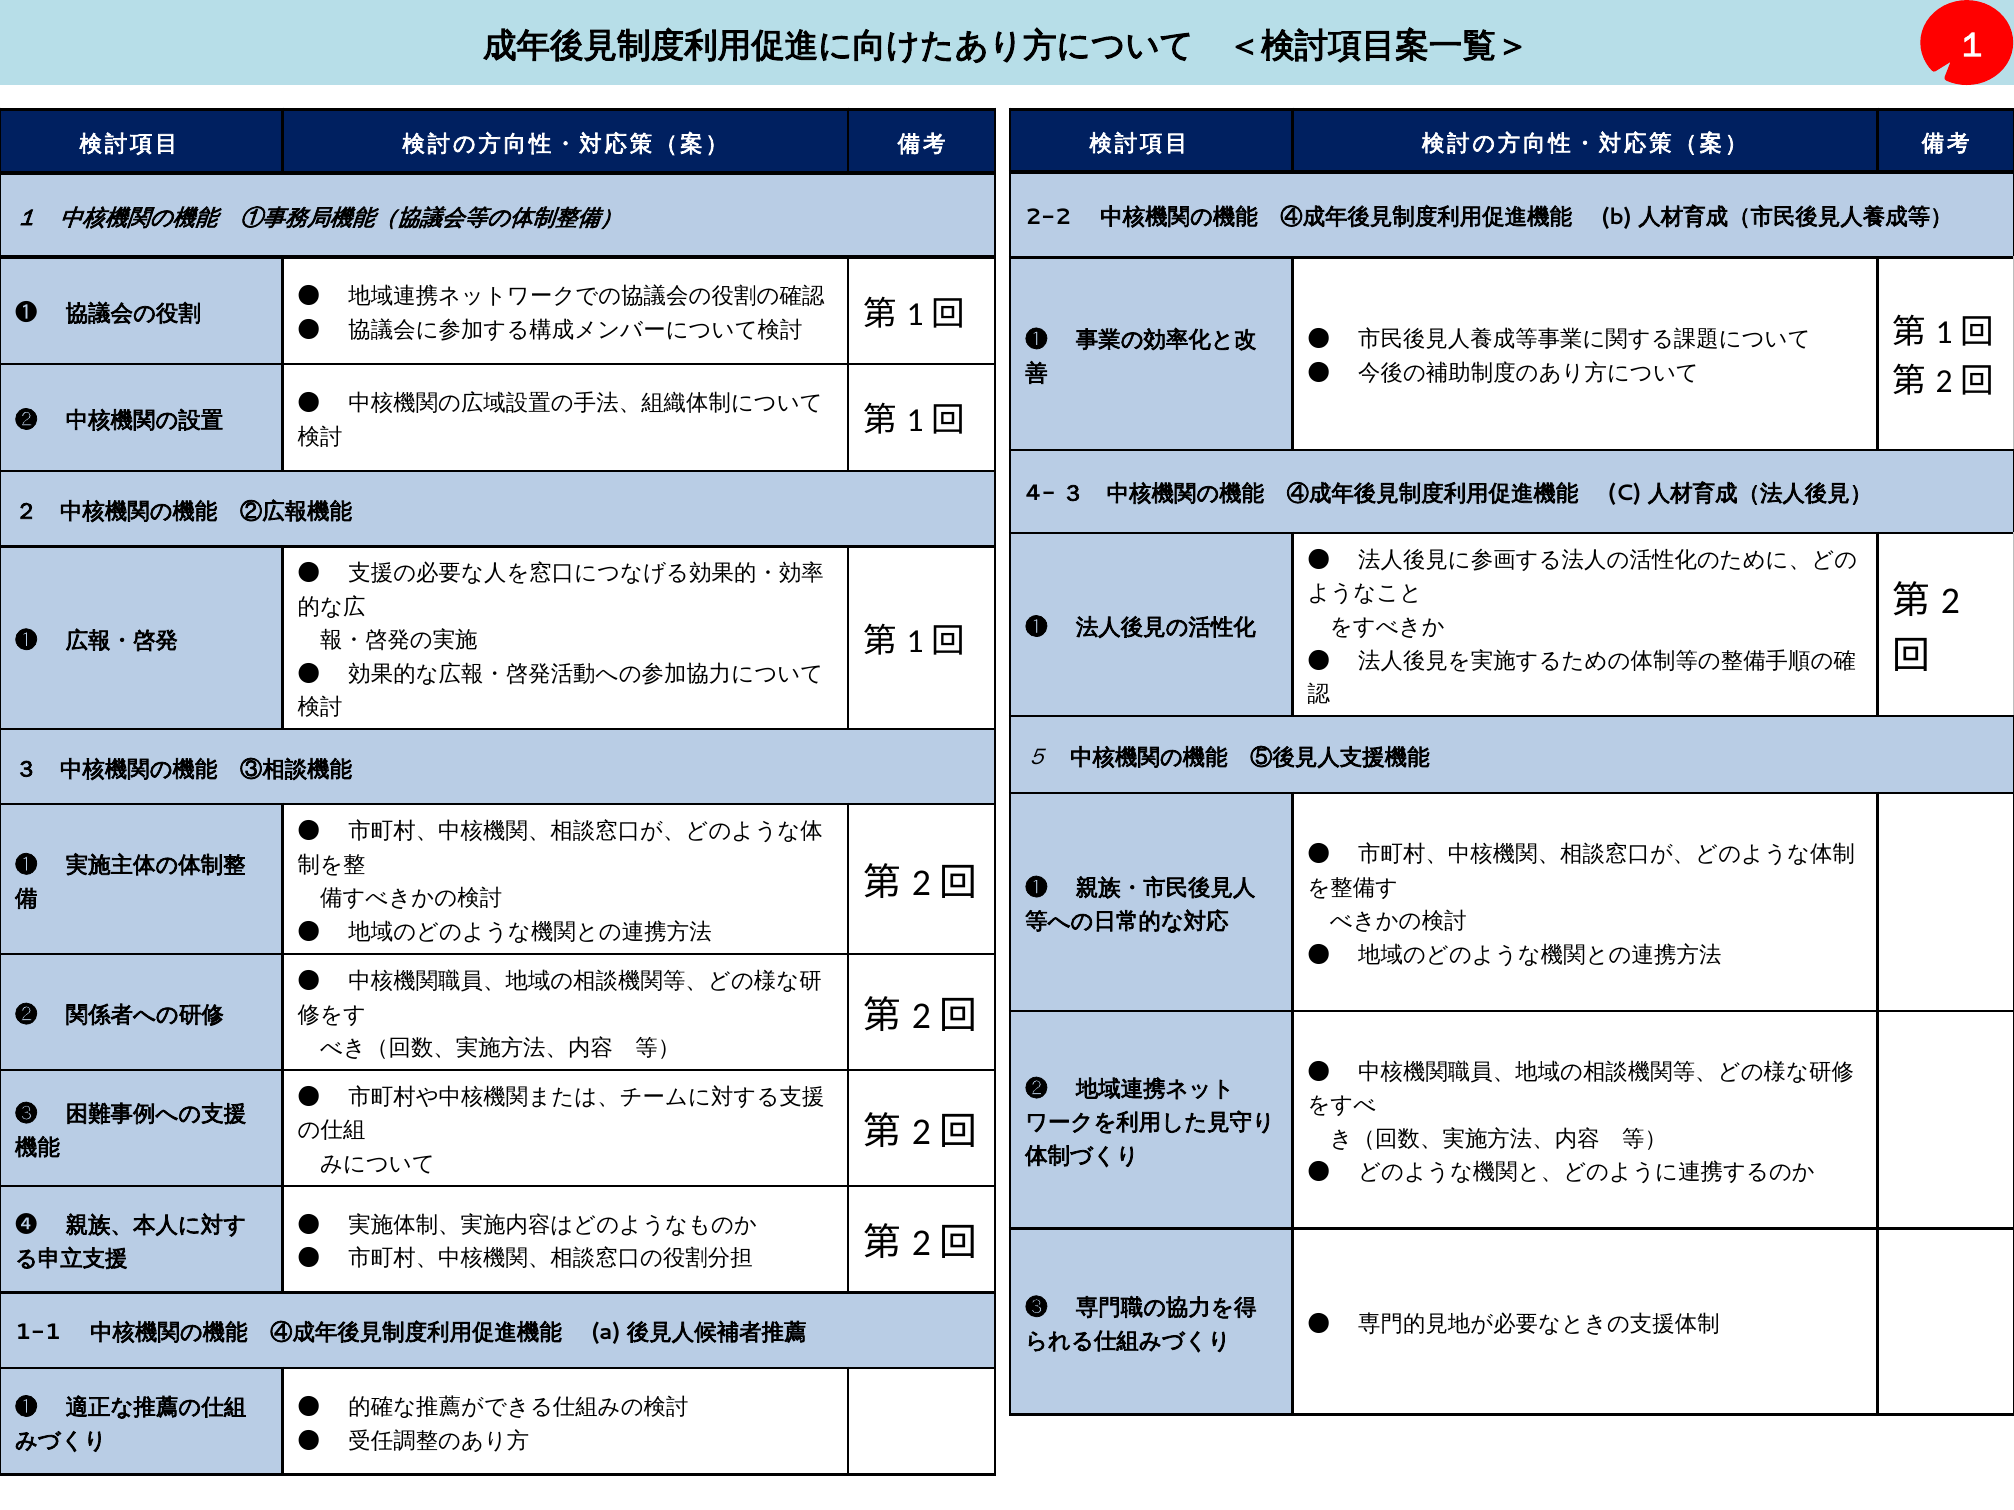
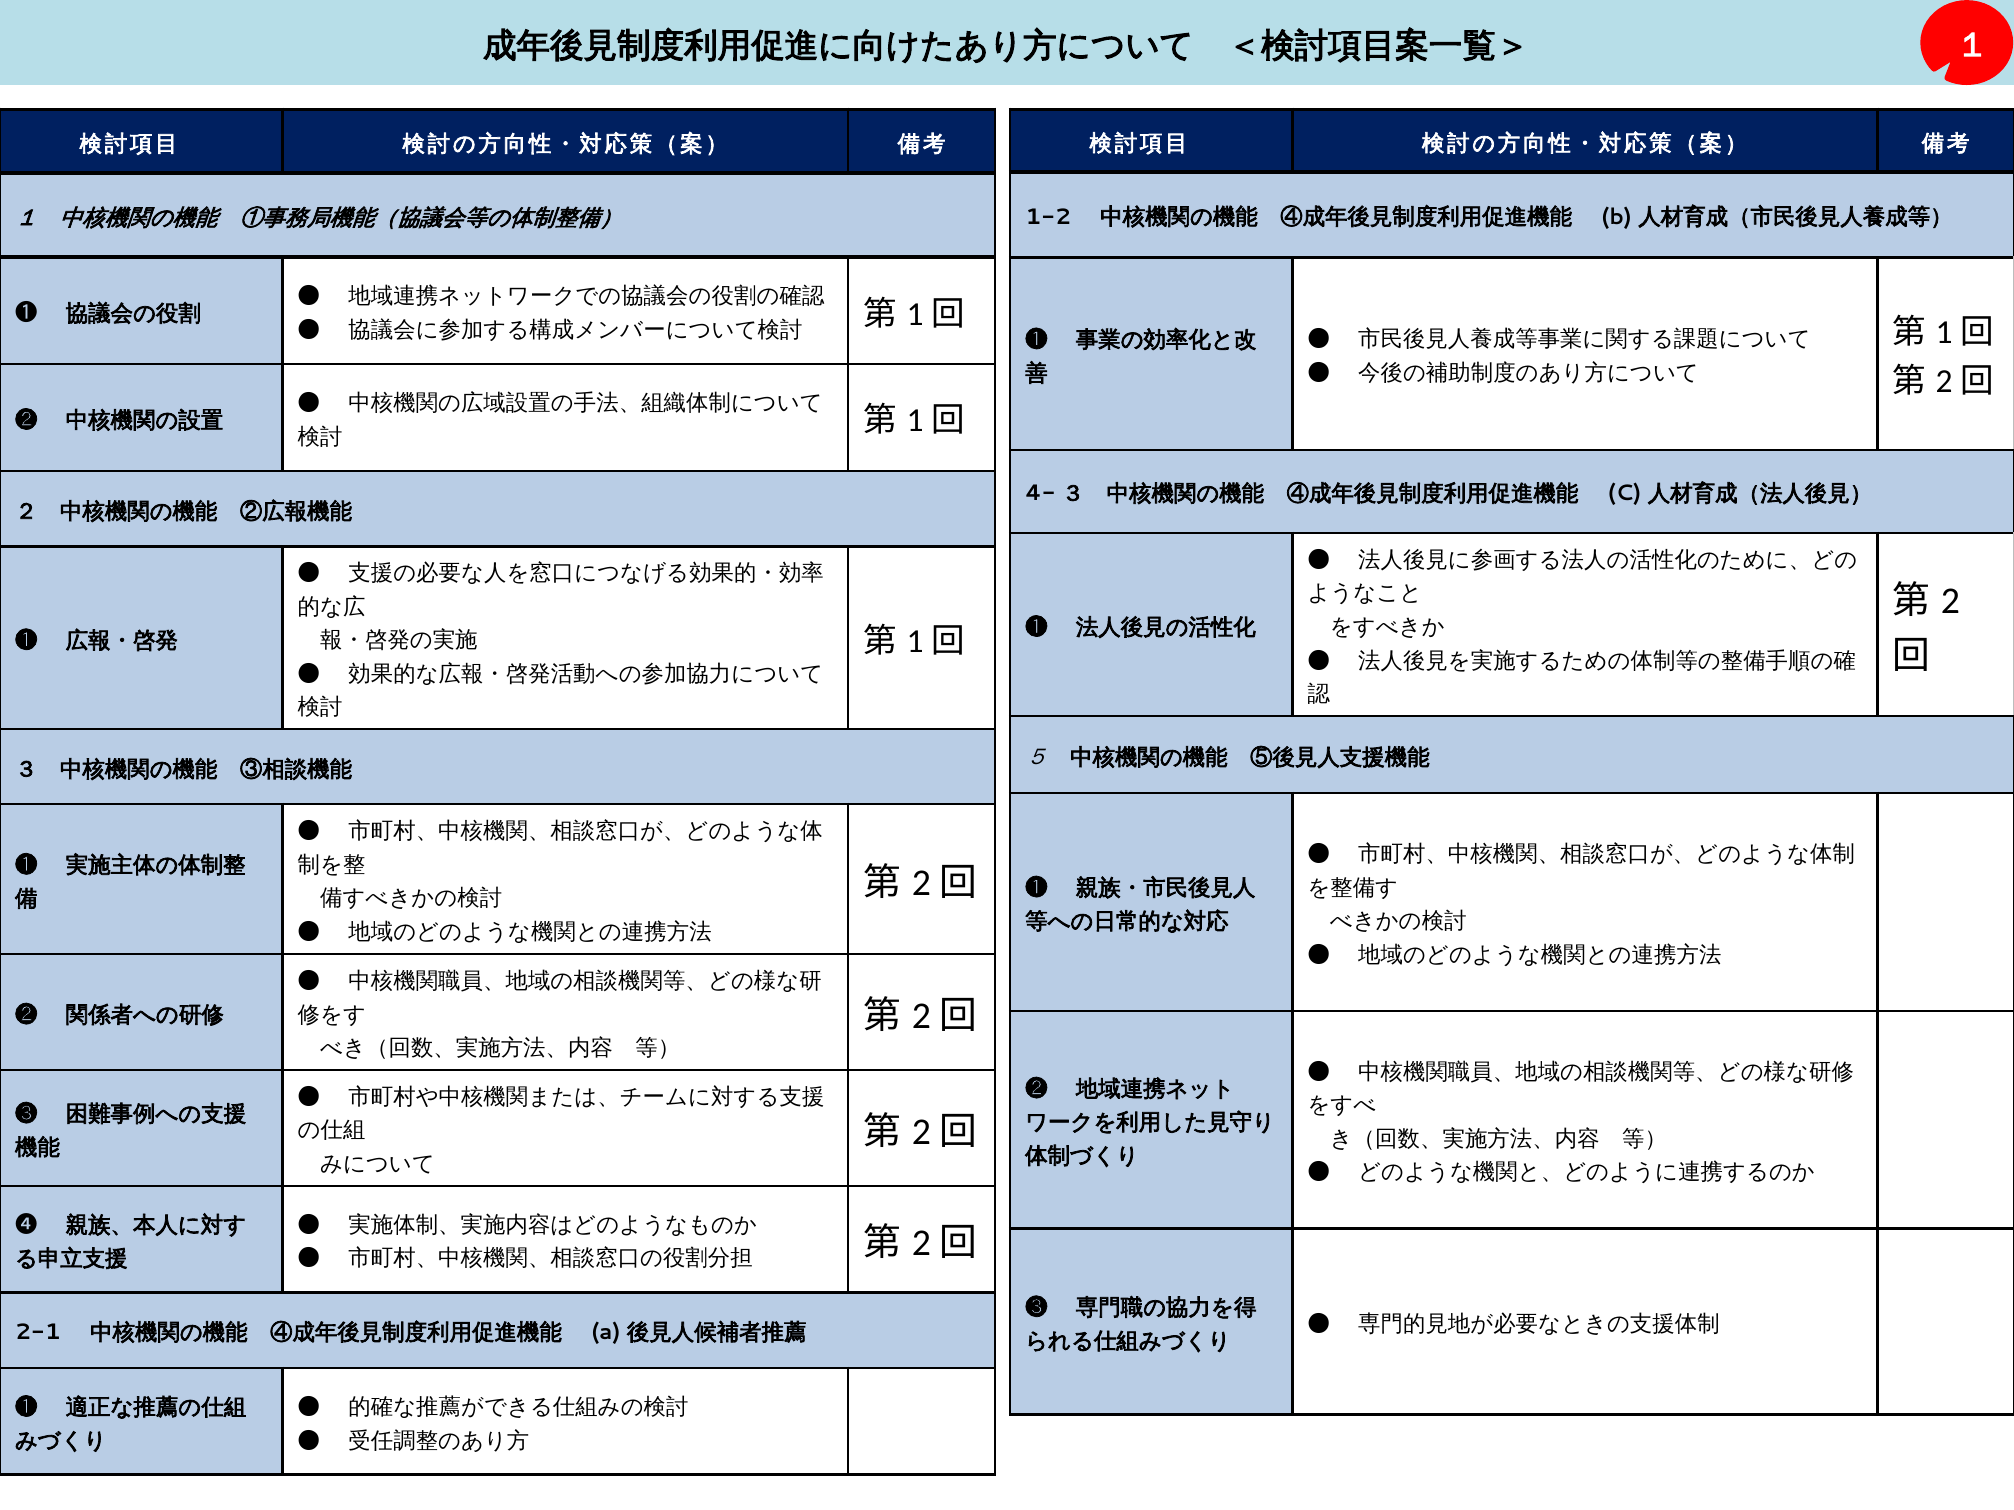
2-2: 2-2 -> 1-2 (1048, 217)
1-1: 1-1 -> 2-1 (38, 1333)
